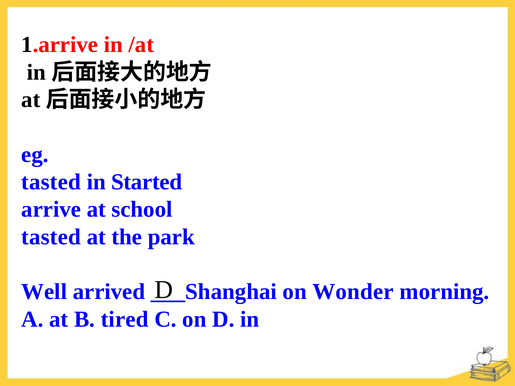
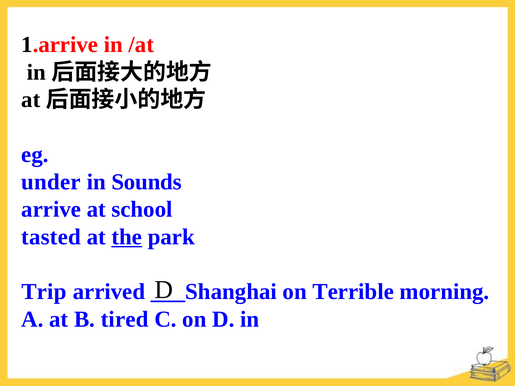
tasted: tasted -> under (51, 182)
Started: Started -> Sounds (147, 182)
the underline: none -> present (127, 237)
Well: Well -> Trip (44, 292)
Wonder: Wonder -> Terrible (353, 292)
